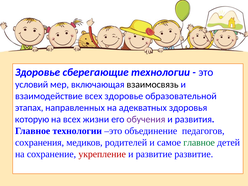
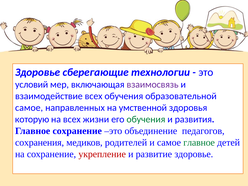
взаимосвязь colour: black -> purple (153, 85)
всех здоровье: здоровье -> обучения (124, 96)
этапах: этапах -> самое (29, 108)
адекватных: адекватных -> умственной (143, 108)
обучения colour: purple -> green (146, 119)
Главное технологии: технологии -> сохранение (77, 131)
развитие развитие: развитие -> здоровье (194, 154)
